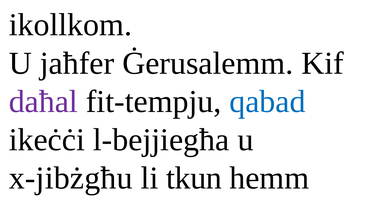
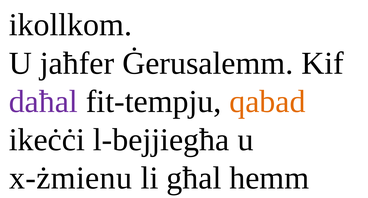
qabad colour: blue -> orange (267, 102)
x-jibżgħu: x-jibżgħu -> x-żmienu (71, 178)
tkun: tkun -> għal (194, 178)
